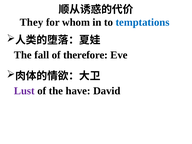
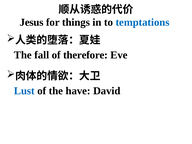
They: They -> Jesus (32, 22)
whom: whom -> things (76, 22)
Lust colour: purple -> blue (24, 91)
